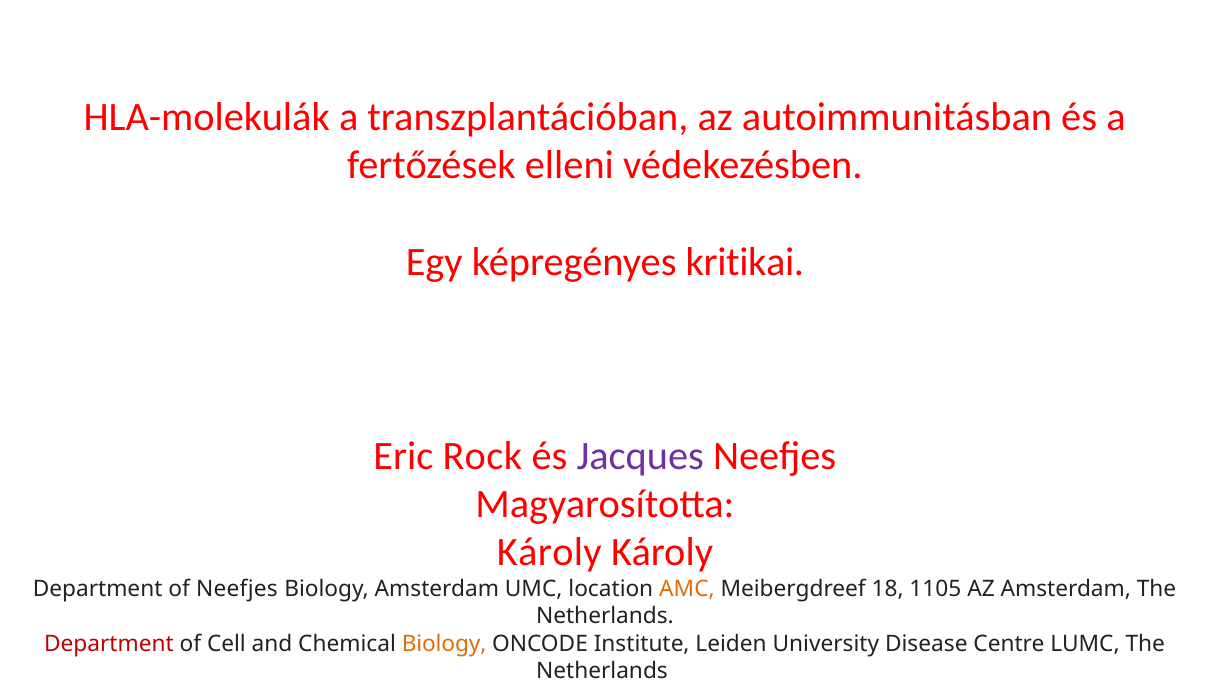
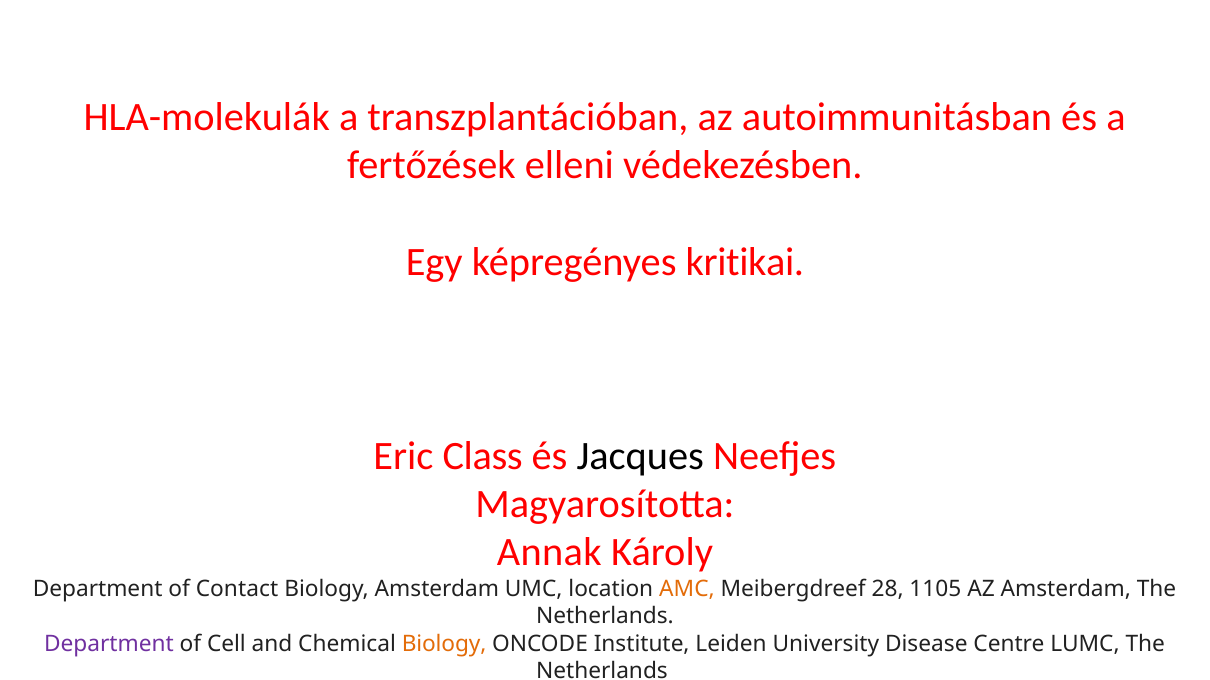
Rock: Rock -> Class (483, 456)
Jacques colour: purple -> black (640, 456)
Károly: Károly -> Annak (549, 553)
of Neefjes: Neefjes -> Contact (237, 590)
18: 18 -> 28 (888, 590)
Department colour: red -> purple (109, 644)
